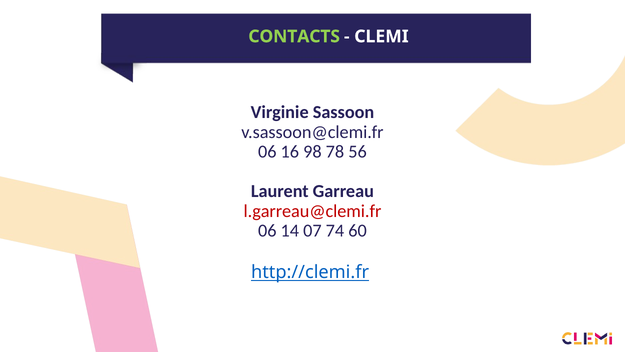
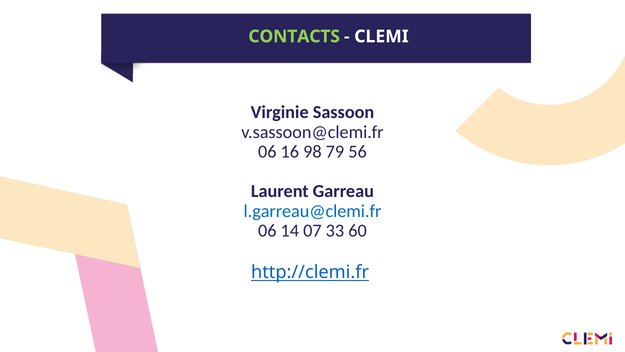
78: 78 -> 79 (335, 152)
l.garreau@clemi.fr colour: red -> blue (312, 211)
74: 74 -> 33 (335, 230)
